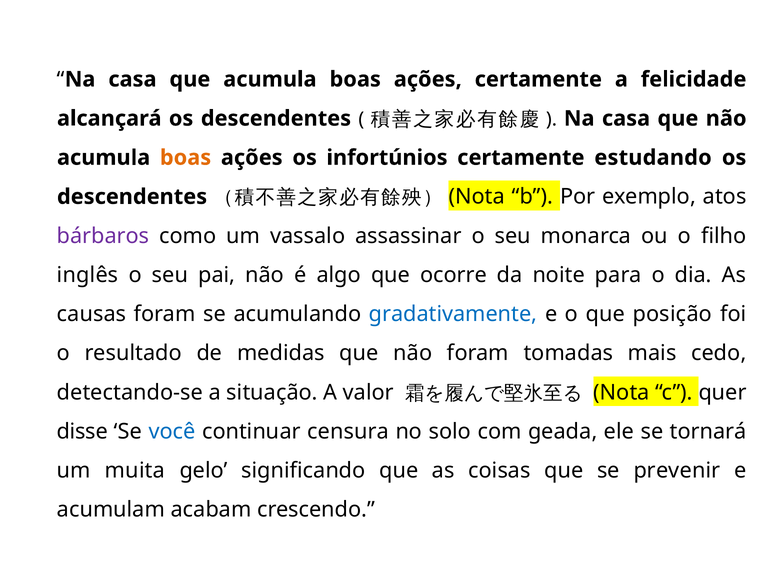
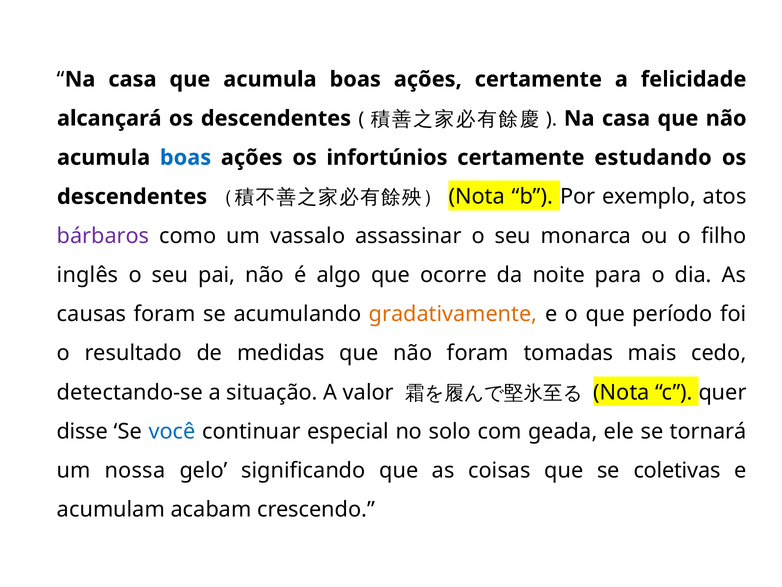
boas colour: orange -> blue (186, 157)
gradativamente colour: blue -> orange (453, 314)
posição: posição -> período (672, 314)
censura: censura -> especial (348, 431)
muita: muita -> nossa (135, 470)
prevenir: prevenir -> coletivas (677, 470)
